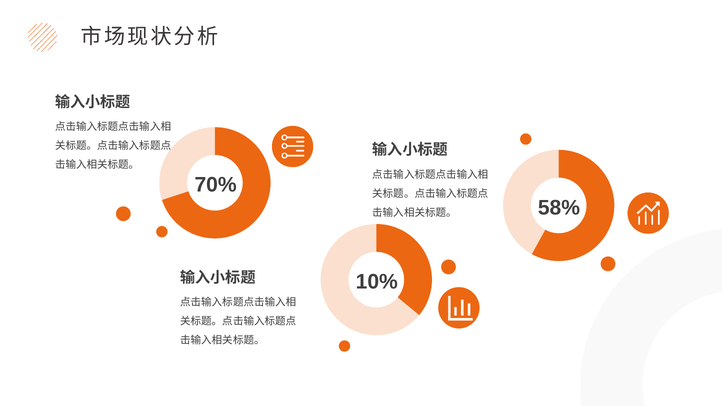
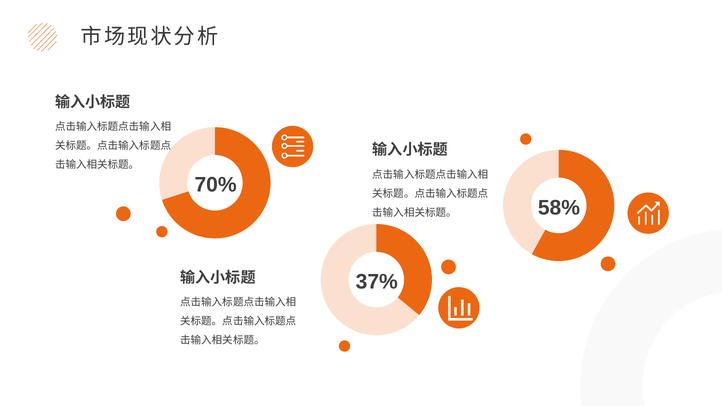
10%: 10% -> 37% (377, 282)
